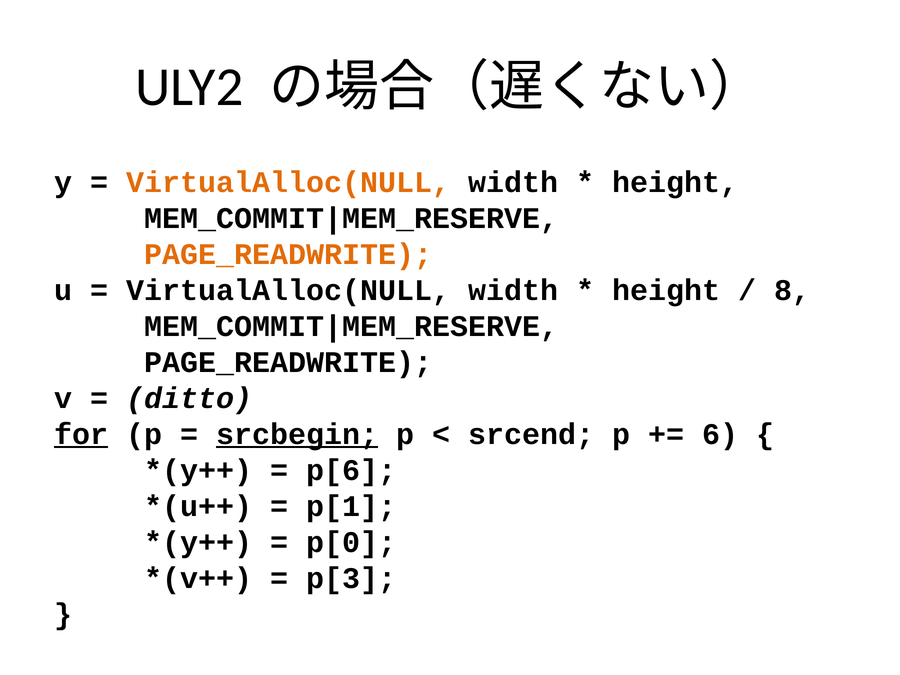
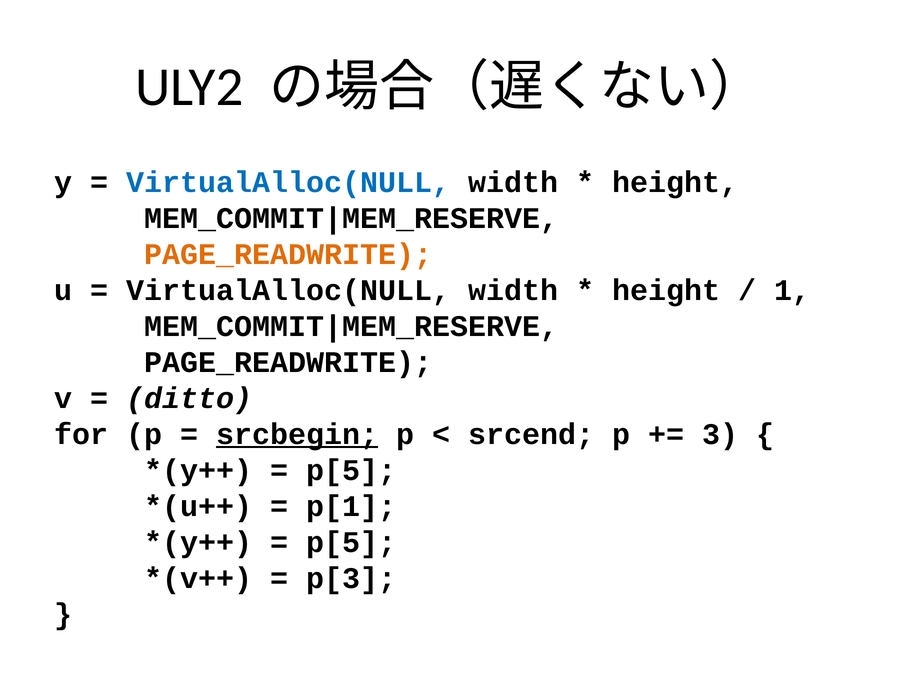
VirtualAlloc(NULL colour: orange -> blue (288, 182)
8: 8 -> 1 (792, 290)
for underline: present -> none (81, 434)
6: 6 -> 3 (720, 434)
p[6: p[6 -> p[5 (351, 470)
p[0: p[0 -> p[5 (351, 542)
